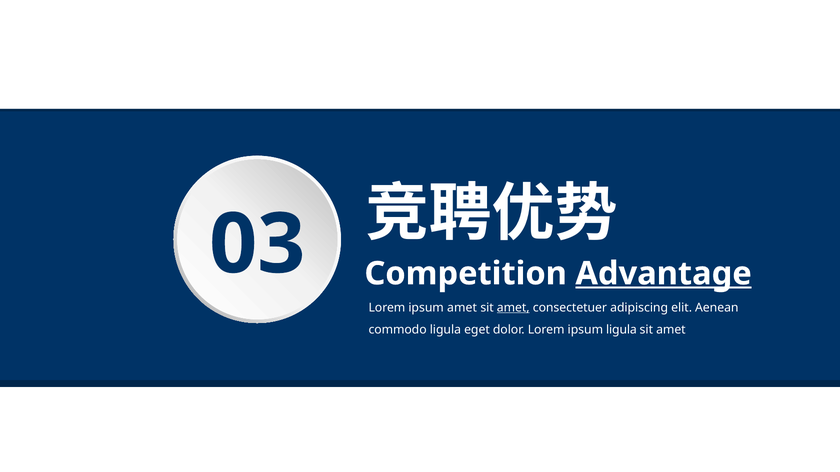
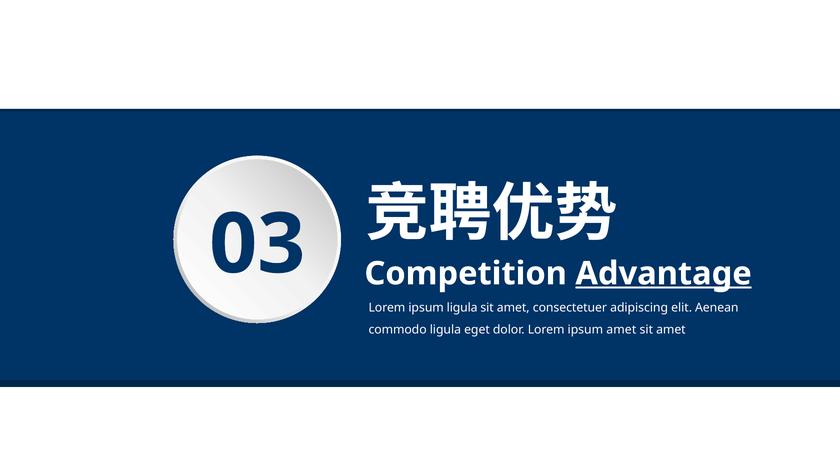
amet: amet -> ligula (462, 308)
amet underline: present -> none (513, 308)
ipsum ligula: ligula -> amet (621, 330)
